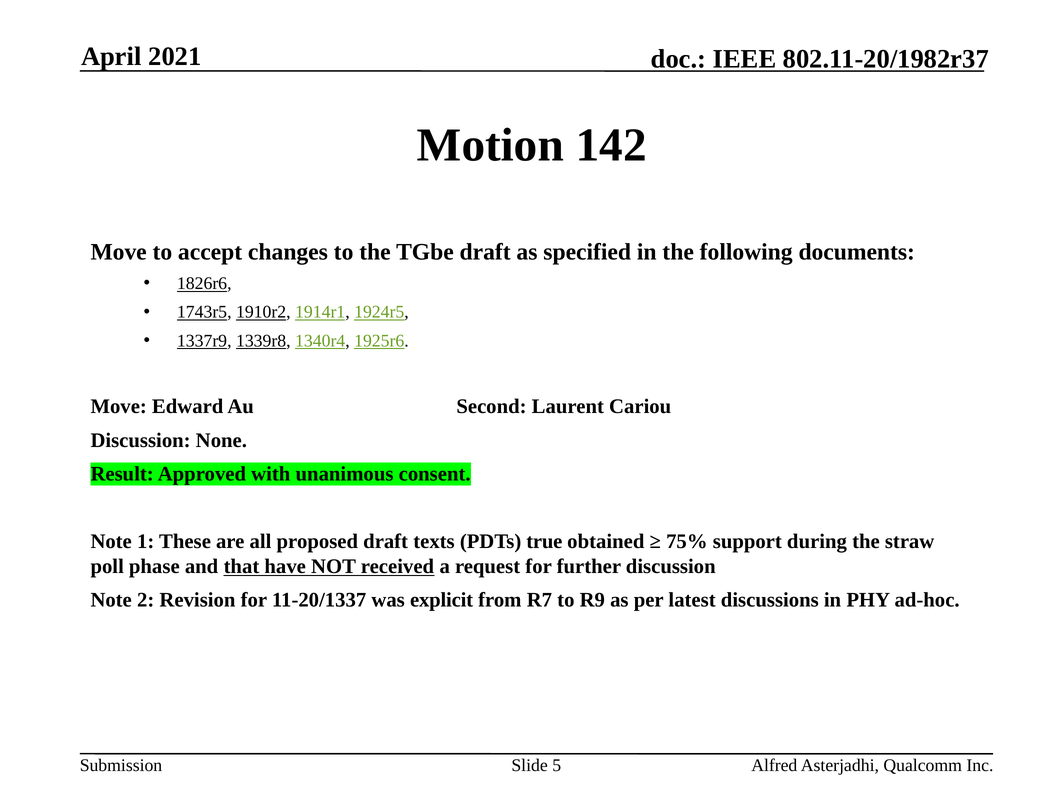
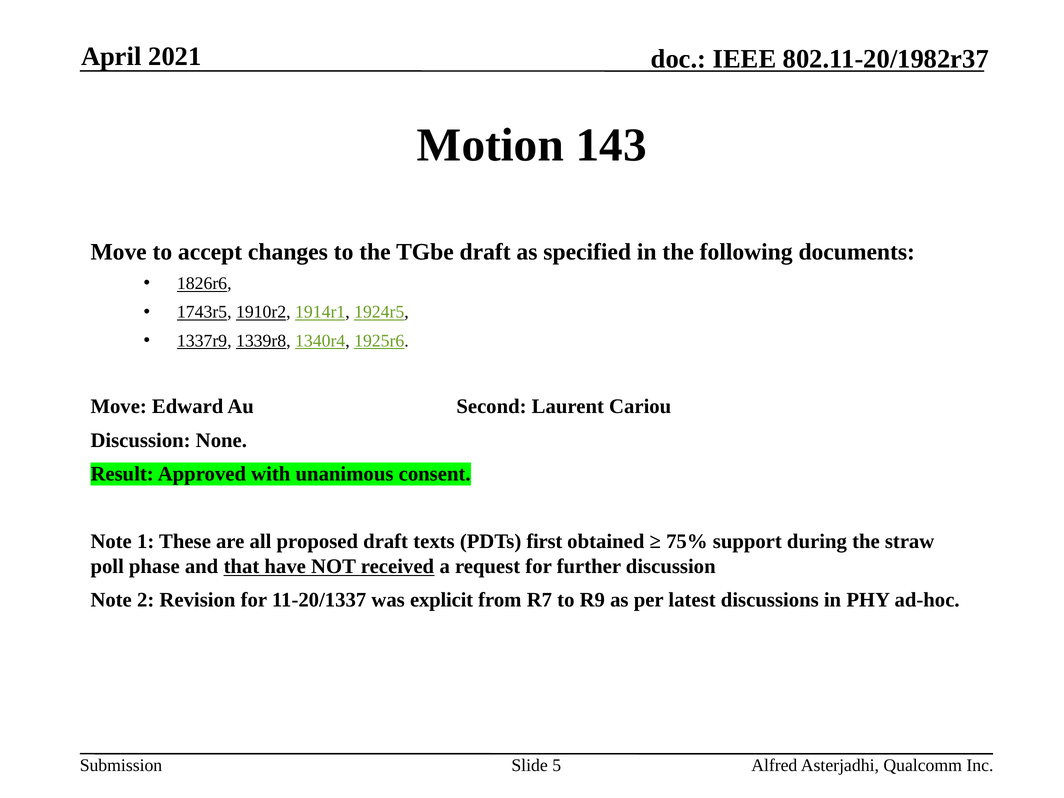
142: 142 -> 143 (611, 145)
true: true -> first (544, 542)
